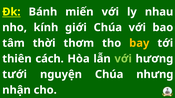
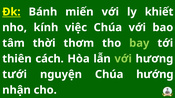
nhau: nhau -> khiết (159, 12)
giới: giới -> việc (76, 28)
bay colour: yellow -> light green (139, 43)
nhưng: nhưng -> hướng (155, 75)
